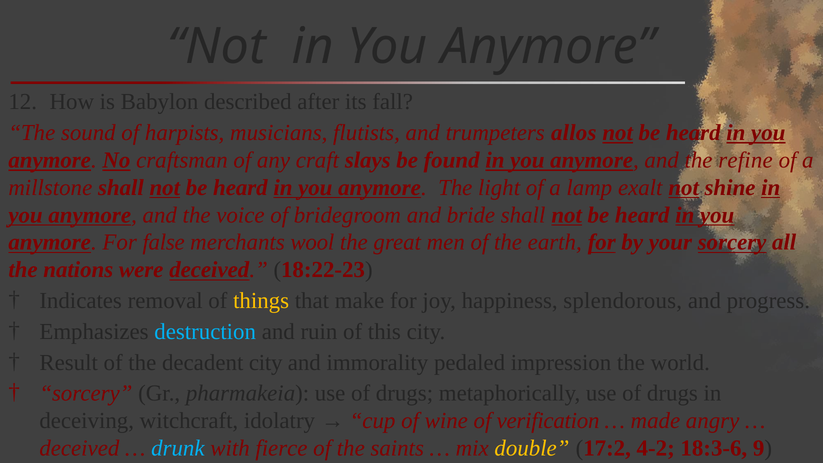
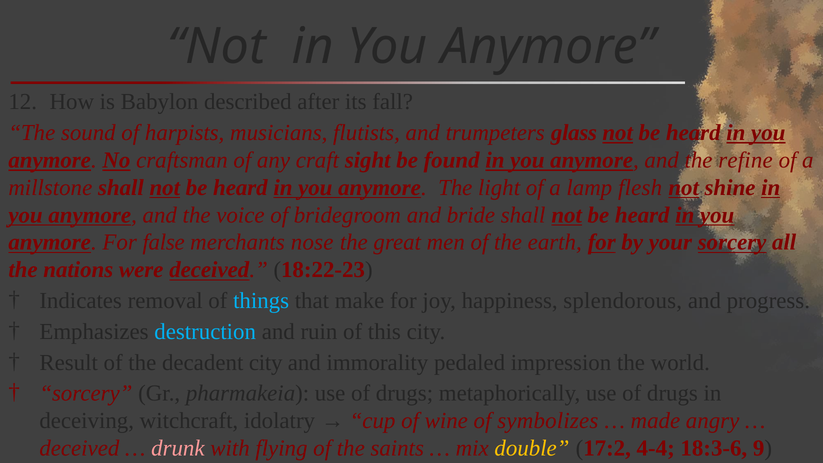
allos: allos -> glass (574, 133)
slays: slays -> sight (368, 160)
exalt: exalt -> flesh (640, 188)
wool: wool -> nose (312, 242)
things colour: yellow -> light blue (261, 301)
verification: verification -> symbolizes (548, 421)
drunk colour: light blue -> pink (178, 448)
fierce: fierce -> flying (281, 448)
4-2: 4-2 -> 4-4 (656, 448)
